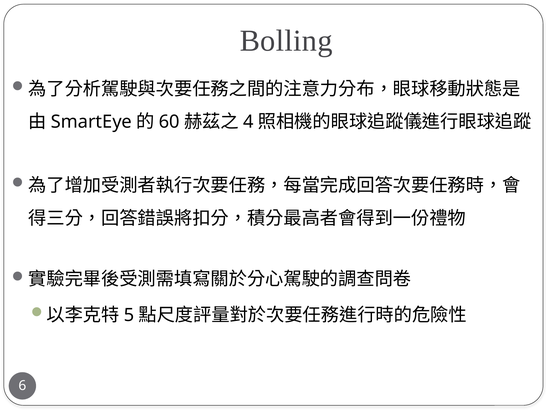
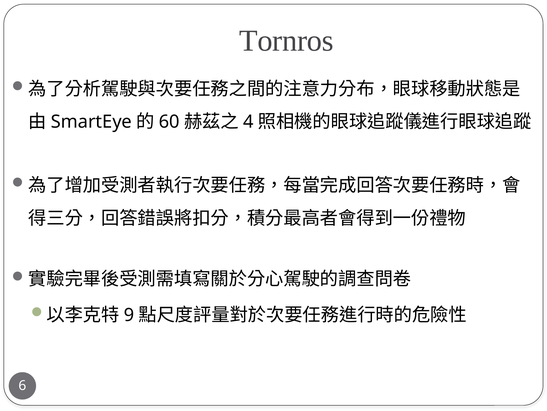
Bolling: Bolling -> Tornros (286, 41)
5: 5 -> 9 (129, 314)
